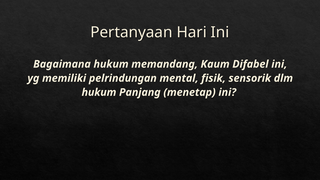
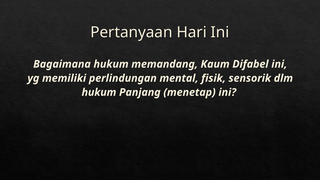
pelrindungan: pelrindungan -> perlindungan (123, 78)
